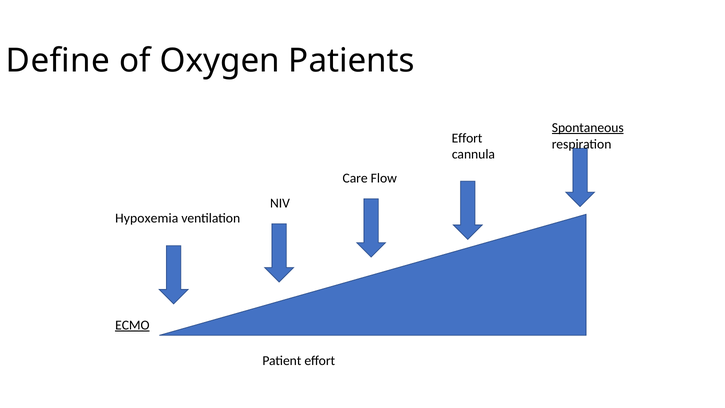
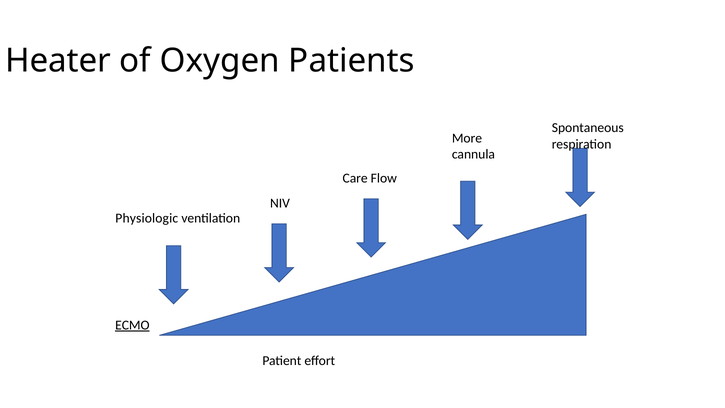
Define: Define -> Heater (58, 61)
Spontaneous underline: present -> none (588, 128)
Effort: Effort -> More (467, 138)
Hypoxemia: Hypoxemia -> Physiologic (147, 218)
